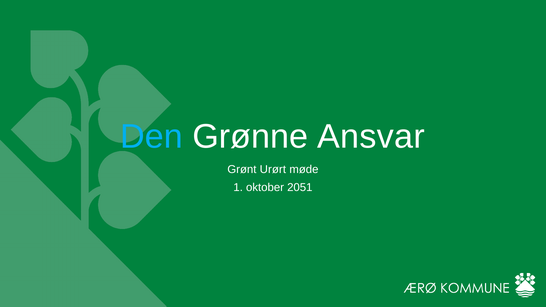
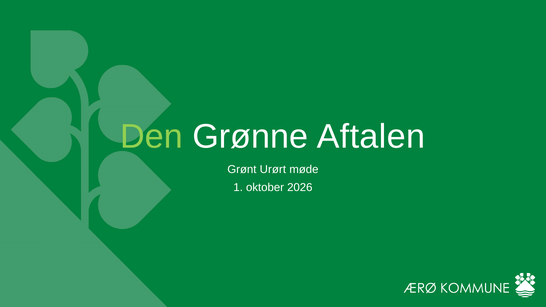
Den colour: light blue -> light green (152, 136)
Ansvar: Ansvar -> Aftalen (371, 136)
2051: 2051 -> 2026 (300, 187)
